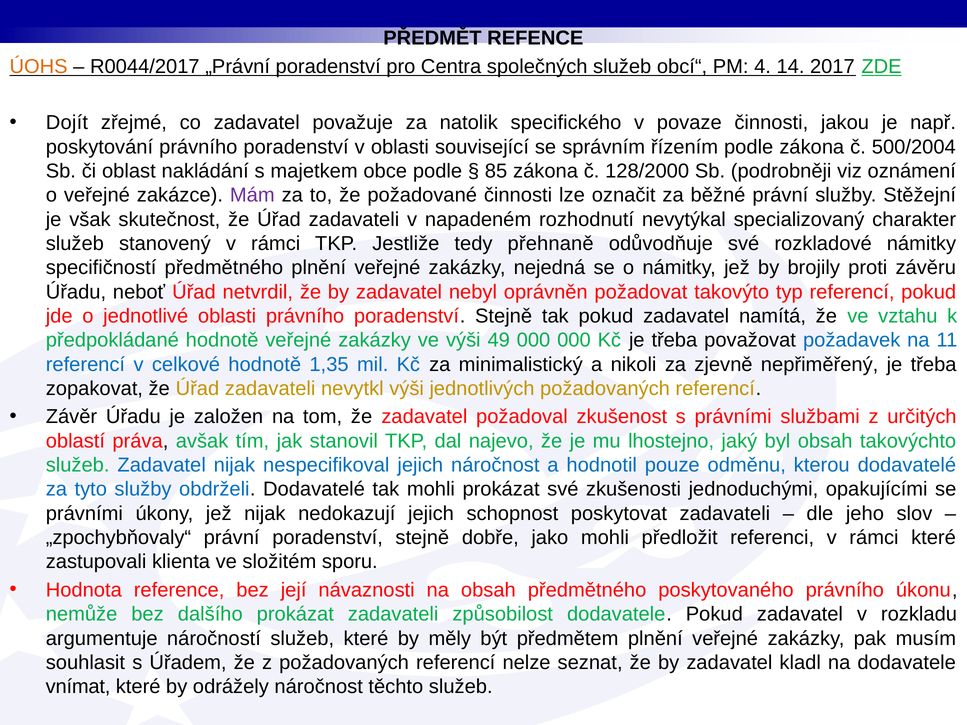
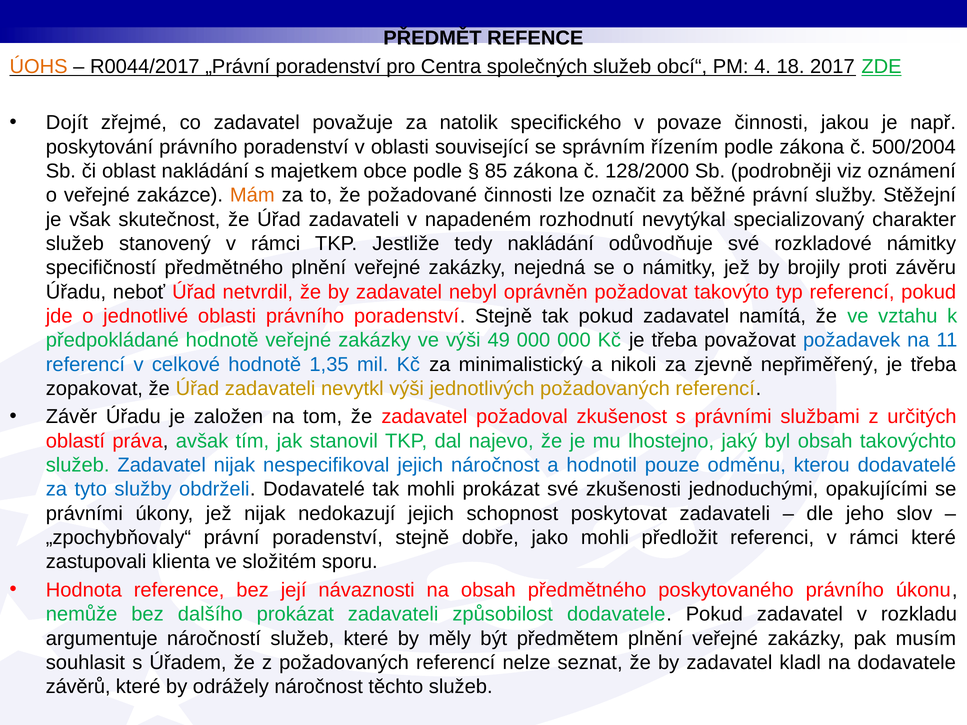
14: 14 -> 18 (791, 66)
Mám colour: purple -> orange (252, 195)
tedy přehnaně: přehnaně -> nakládání (551, 244)
vnímat: vnímat -> závěrů (78, 687)
